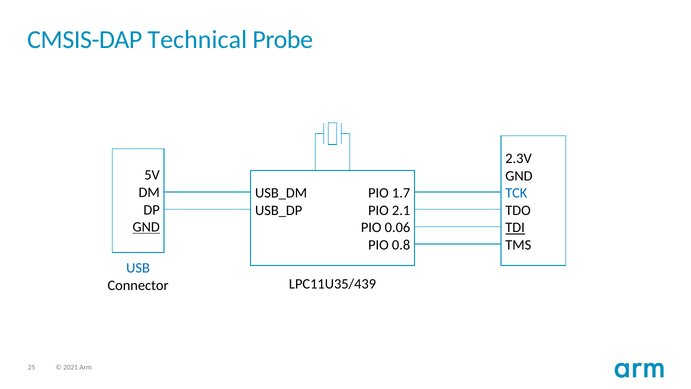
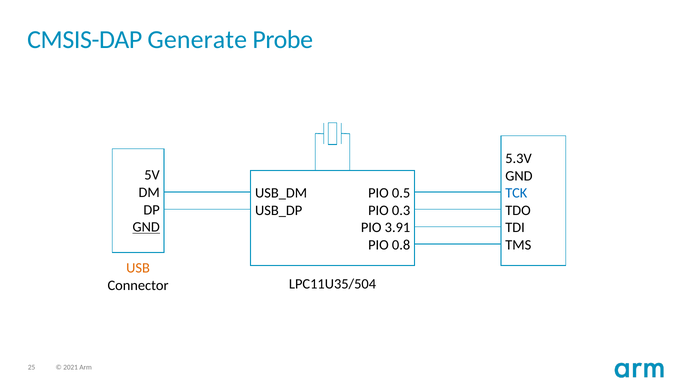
Technical: Technical -> Generate (197, 40)
2.3V: 2.3V -> 5.3V (519, 158)
1.7: 1.7 -> 0.5 (401, 193)
2.1: 2.1 -> 0.3 (401, 210)
0.06: 0.06 -> 3.91 (398, 227)
TDI underline: present -> none (515, 227)
USB colour: blue -> orange (138, 268)
LPC11U35/439: LPC11U35/439 -> LPC11U35/504 (333, 284)
